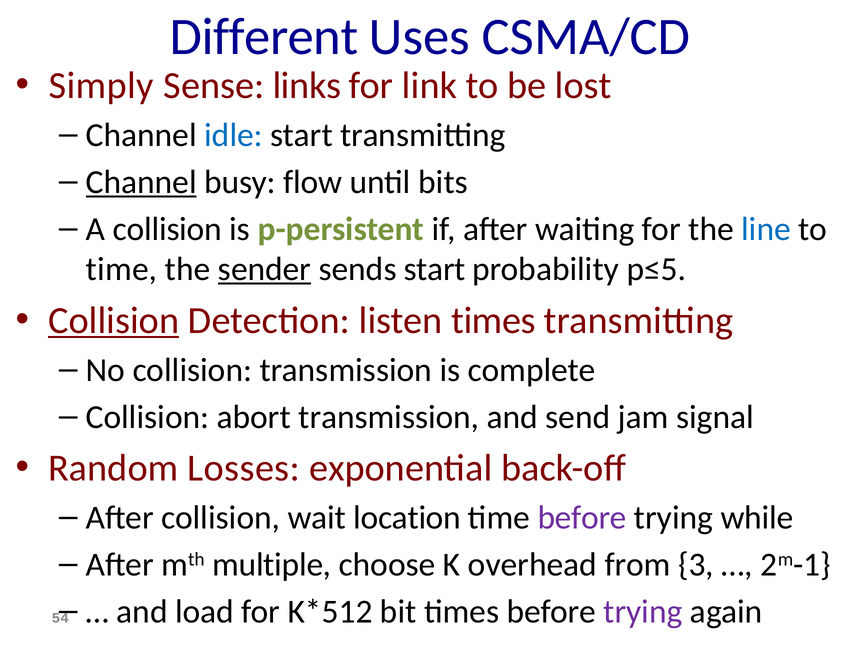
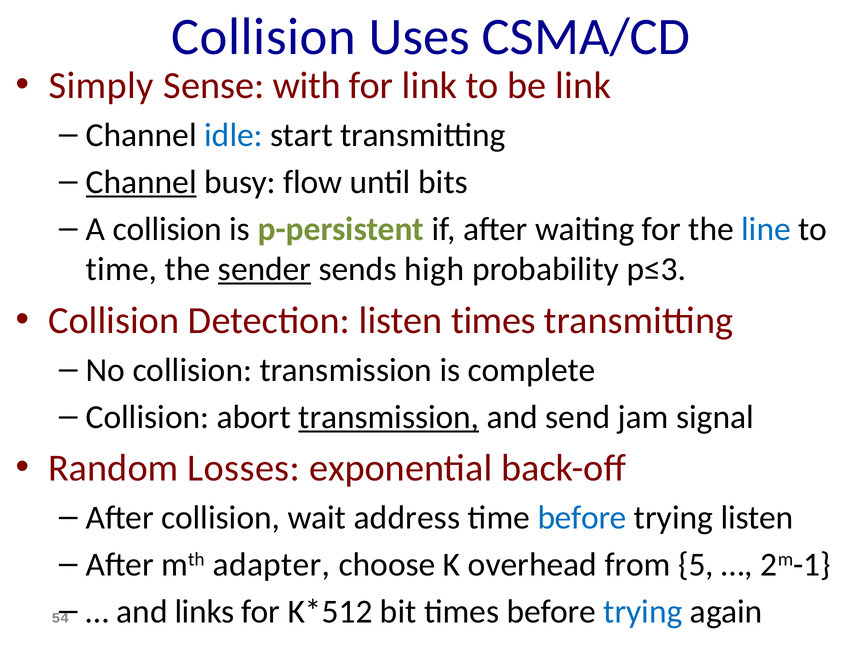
Different: Different -> Collision (264, 37)
links: links -> with (307, 85)
be lost: lost -> link (583, 85)
sends start: start -> high (434, 269)
p≤5: p≤5 -> p≤3 (656, 269)
Collision underline: present -> none (114, 320)
transmission underline: none -> present (389, 417)
location: location -> address (407, 517)
before colour: purple -> blue (582, 517)
trying while: while -> listen (757, 517)
multiple: multiple -> adapter (271, 564)
3: 3 -> 5 (696, 564)
load: load -> links (205, 611)
trying colour: purple -> blue (643, 611)
